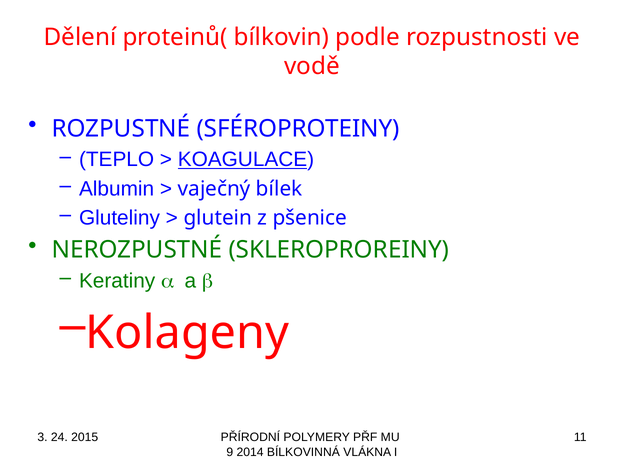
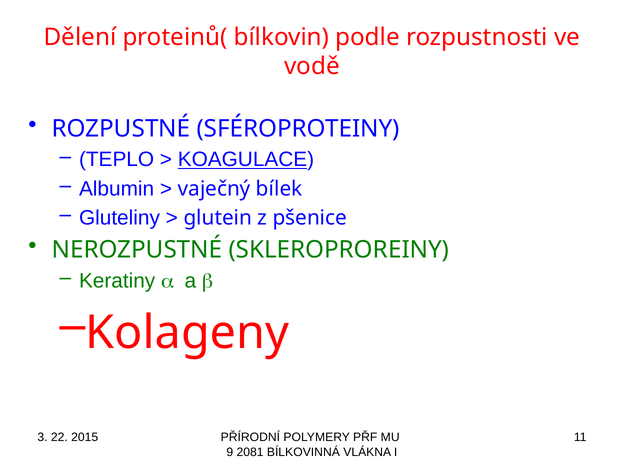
24: 24 -> 22 (59, 437)
2014: 2014 -> 2081 (250, 452)
